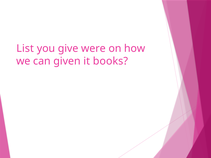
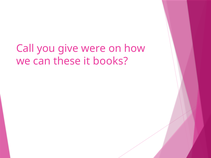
List: List -> Call (25, 49)
given: given -> these (67, 61)
